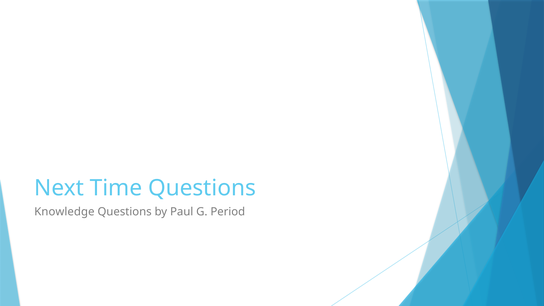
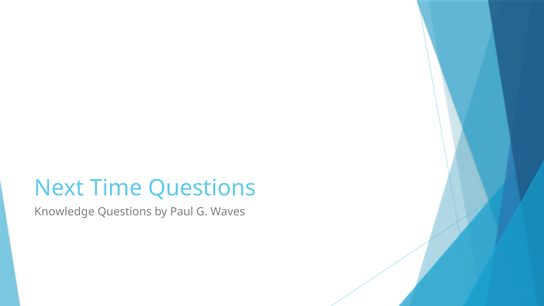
Period: Period -> Waves (228, 212)
